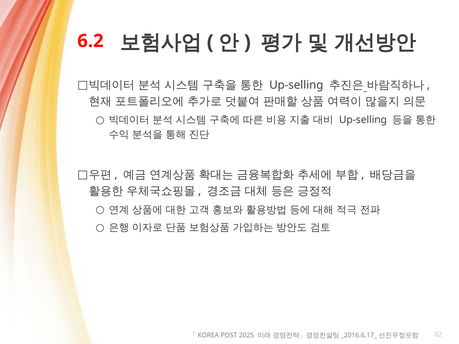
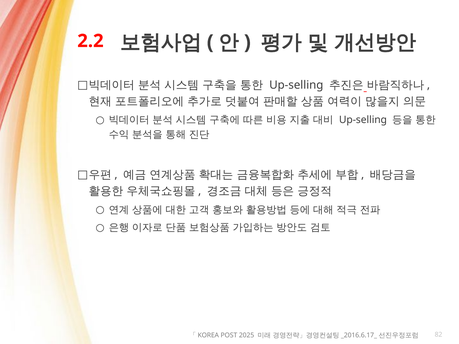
6.2: 6.2 -> 2.2 (90, 41)
